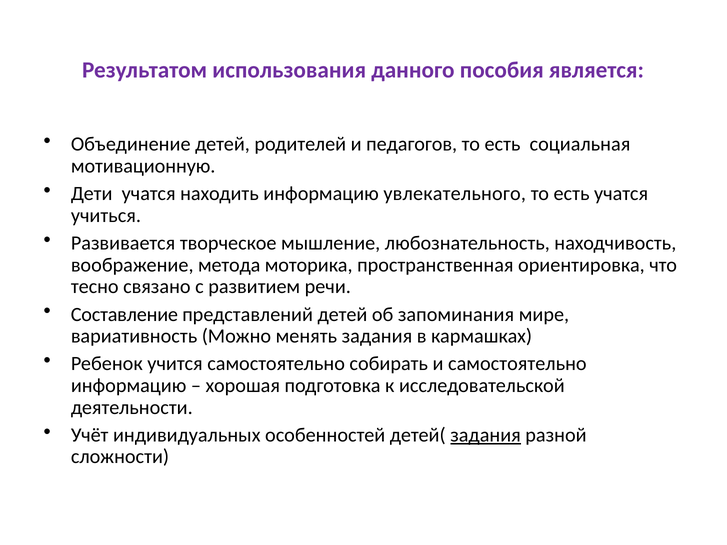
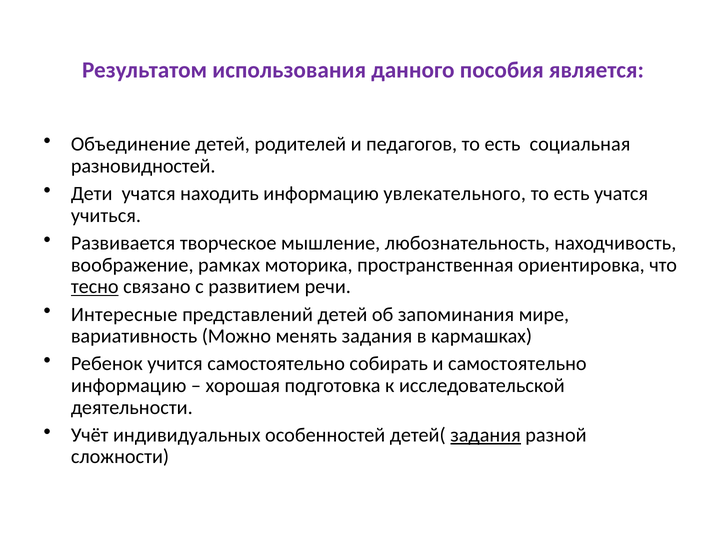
мотивационную: мотивационную -> разновидностей (143, 166)
метода: метода -> рамках (229, 265)
тесно underline: none -> present (95, 287)
Составление: Составление -> Интересные (124, 314)
